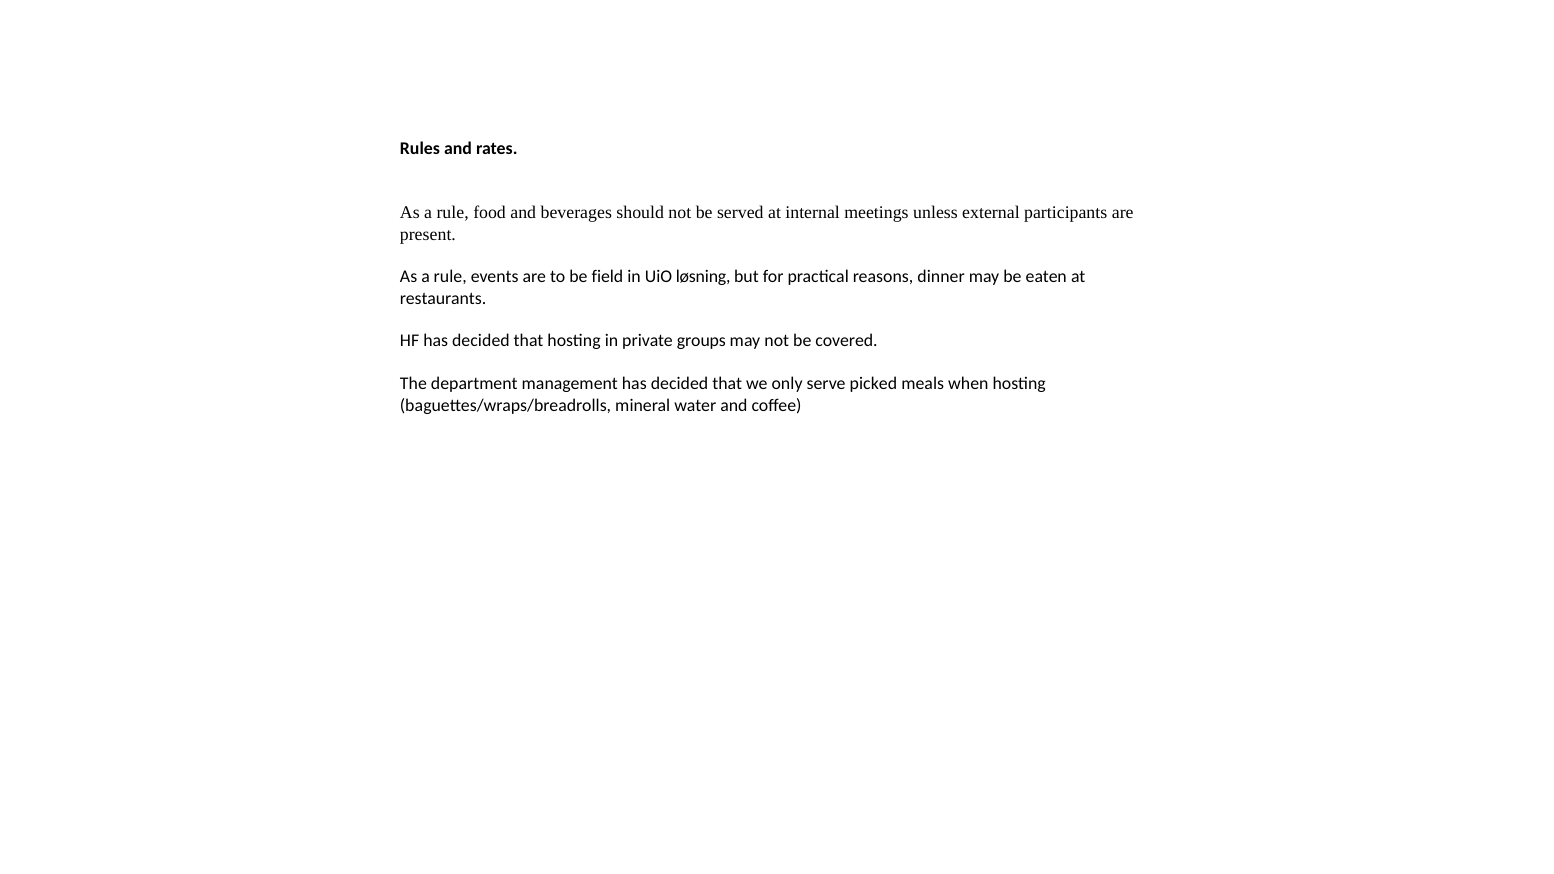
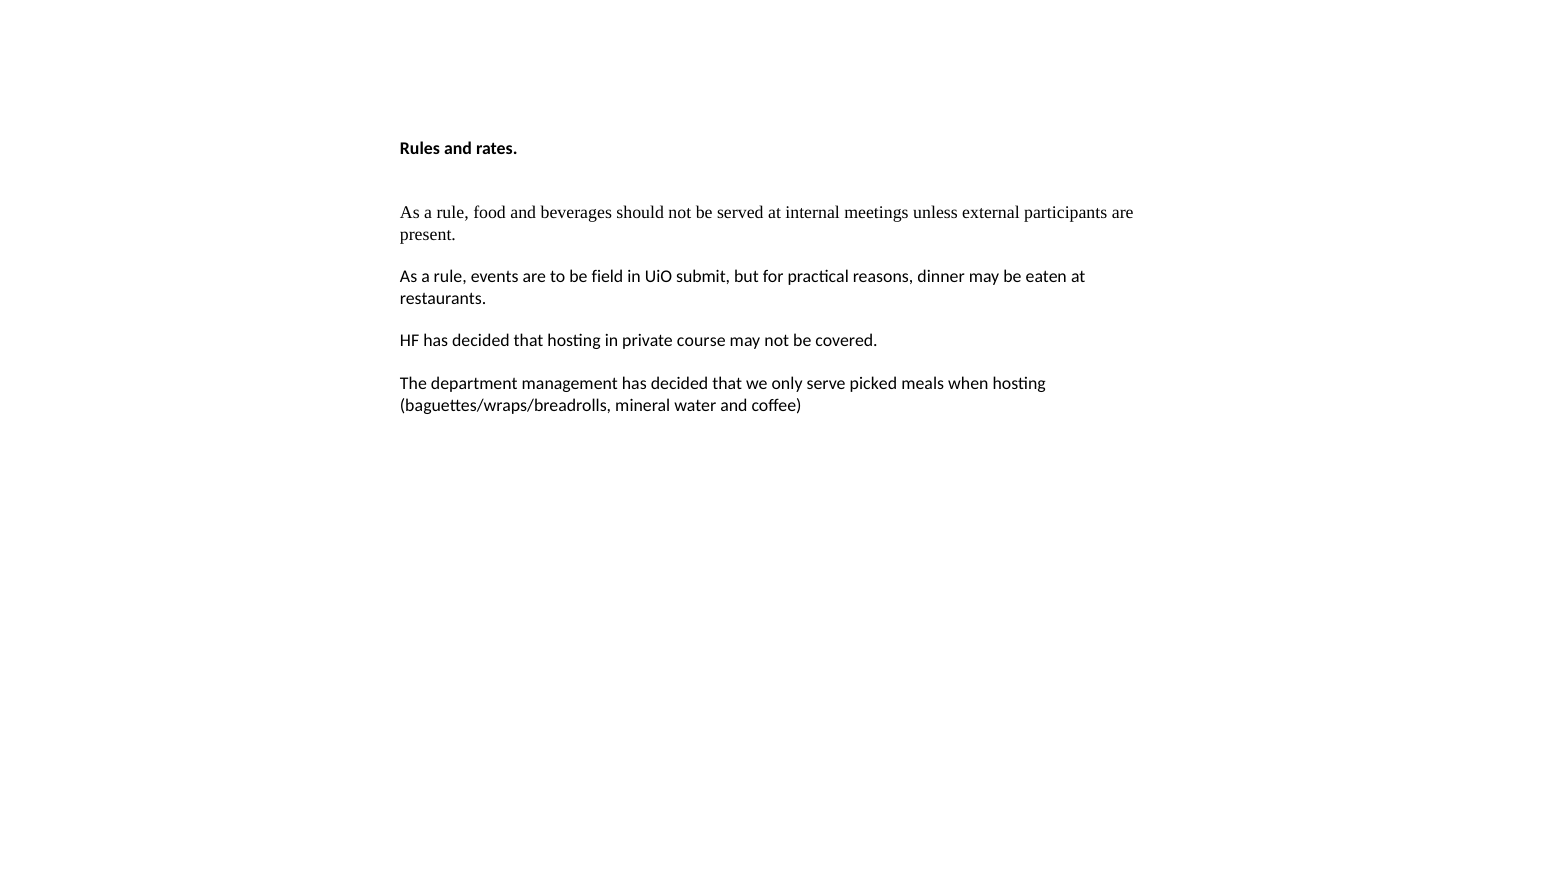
løsning: løsning -> submit (703, 277)
groups: groups -> course (701, 341)
